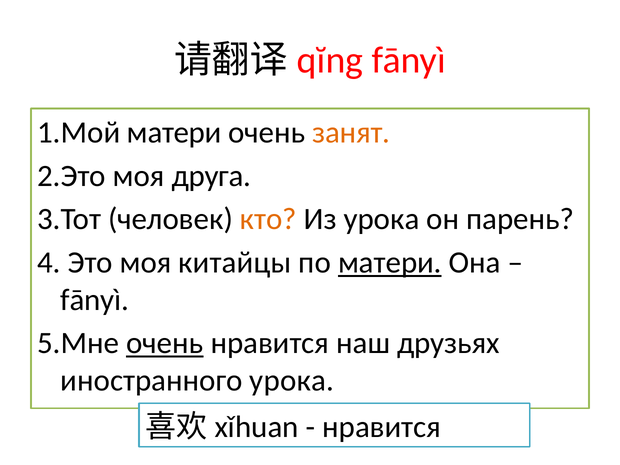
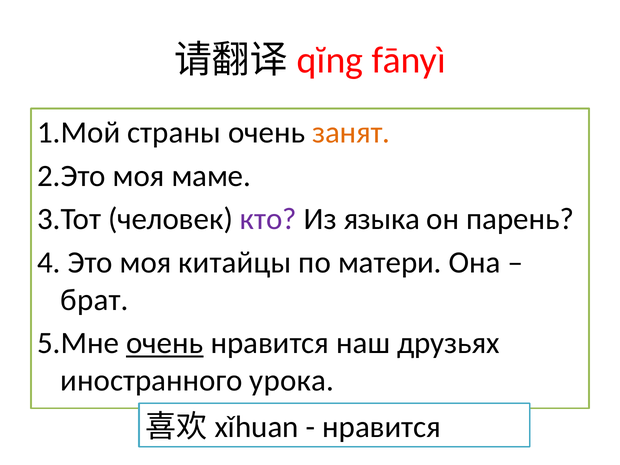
1.Мой матери: матери -> страны (174, 132)
друга: друга -> маме (211, 176)
кто colour: orange -> purple (268, 219)
Из урока: урока -> языка (382, 219)
матери underline: present -> none (390, 263)
fānyì: fānyì -> брат (94, 300)
